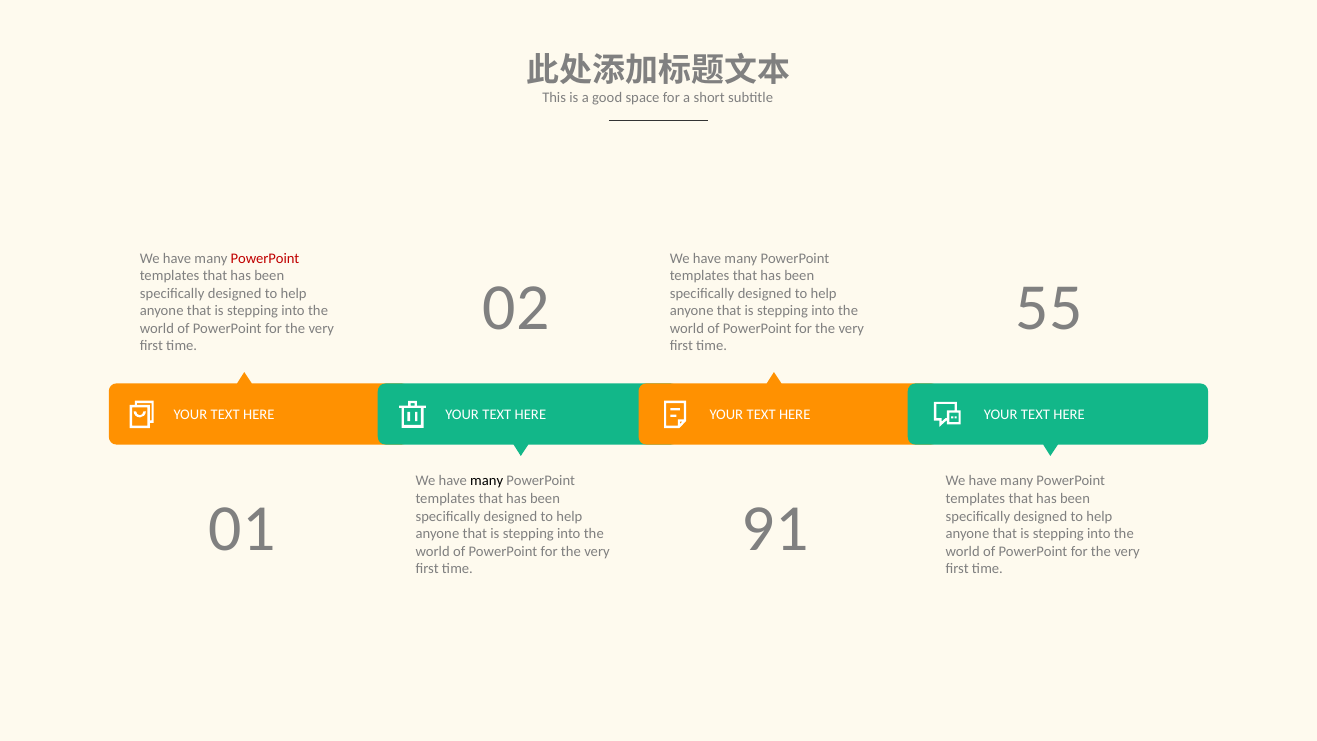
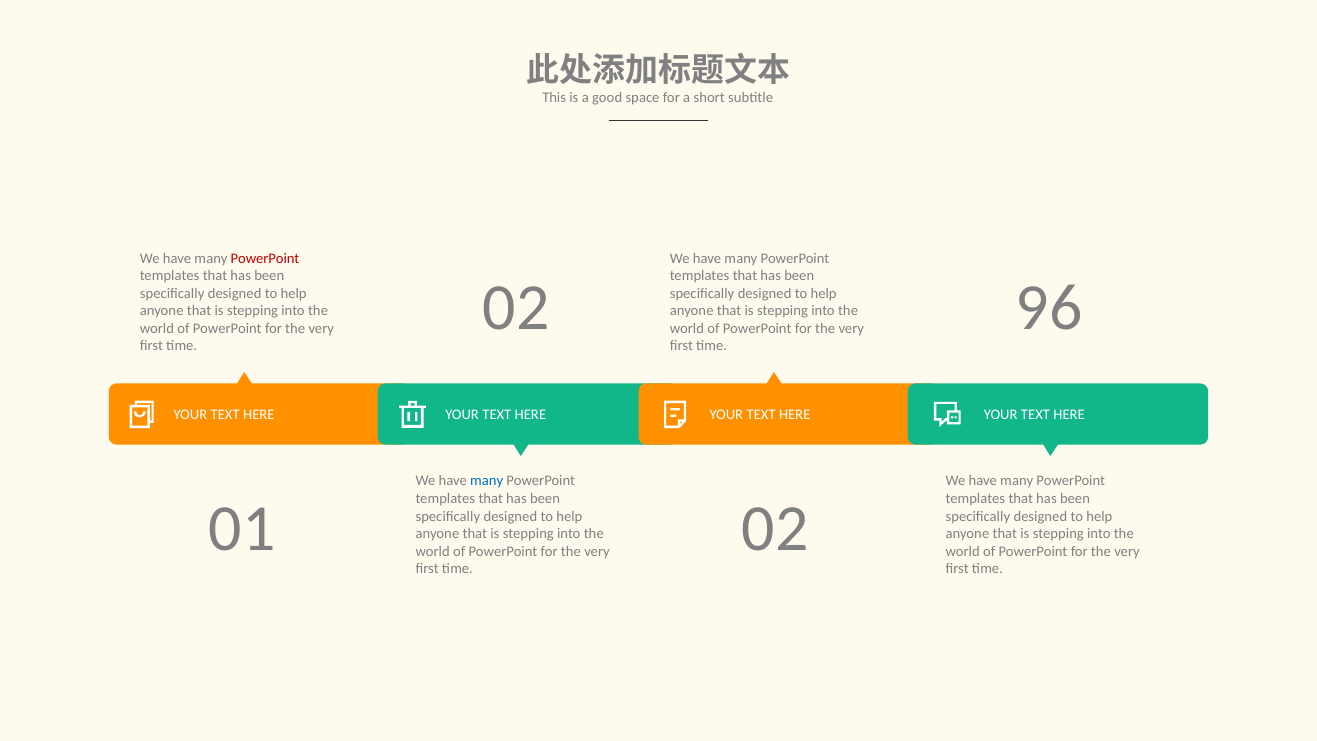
55: 55 -> 96 (1049, 307)
many colour: black -> blue (487, 481)
01 91: 91 -> 02 (775, 528)
